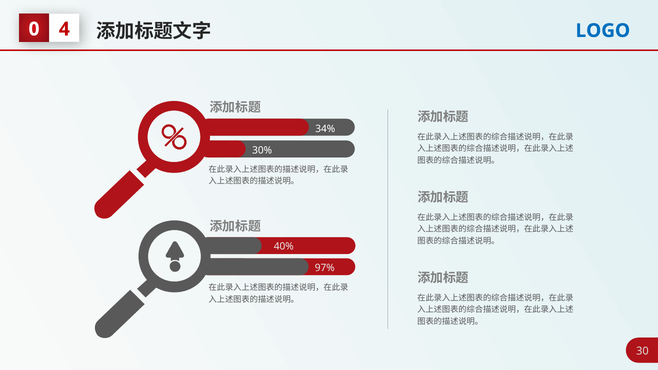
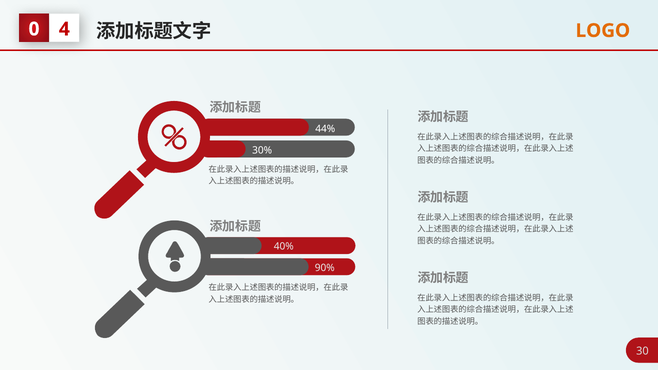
LOGO colour: blue -> orange (603, 31)
34%: 34% -> 44% (325, 129)
97%: 97% -> 90% (325, 268)
